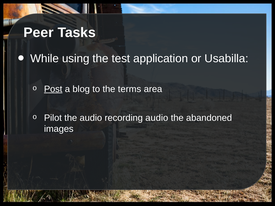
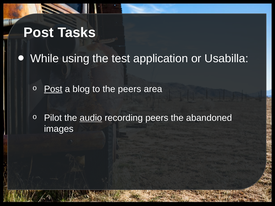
Peer: Peer -> Post (39, 33)
the terms: terms -> peers (130, 89)
audio underline: none -> present (91, 118)
recording audio: audio -> peers (157, 118)
